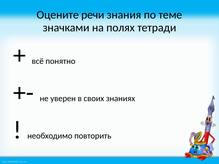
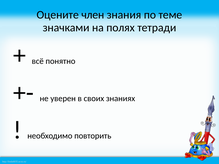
речи: речи -> член (93, 15)
